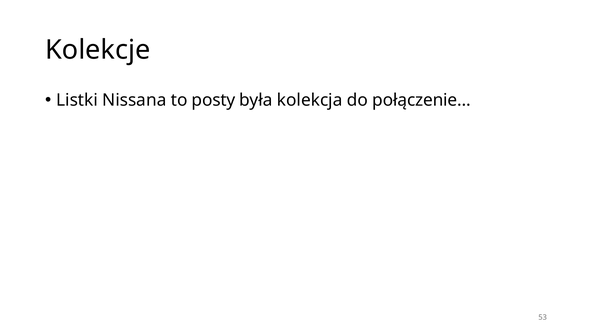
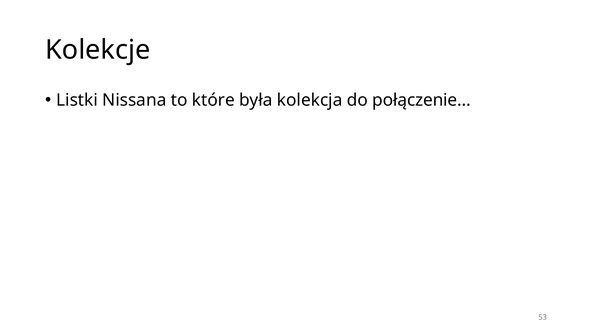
posty: posty -> które (213, 100)
